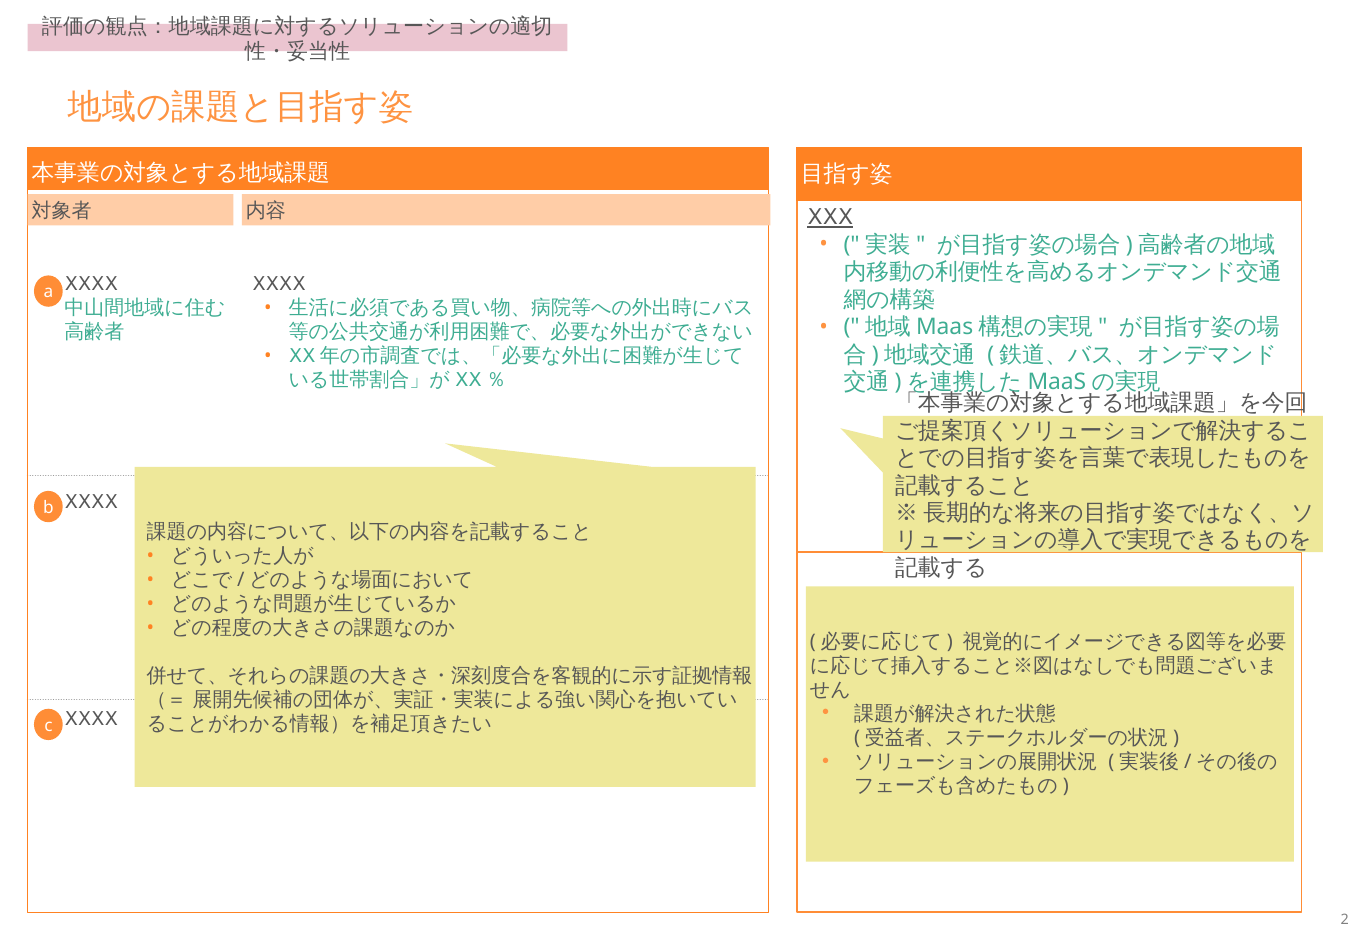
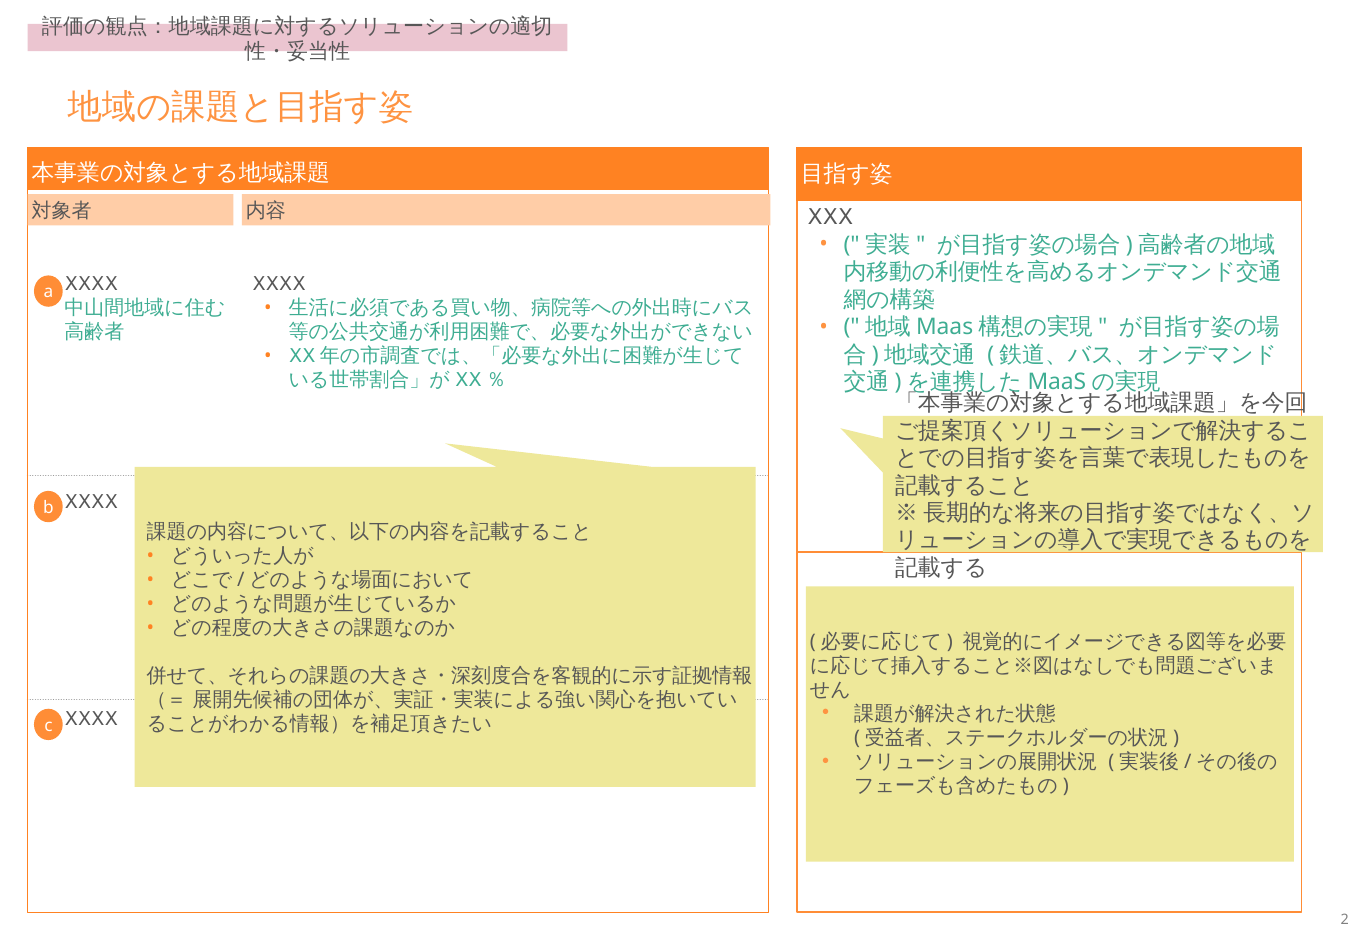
XXX underline: present -> none (830, 217)
